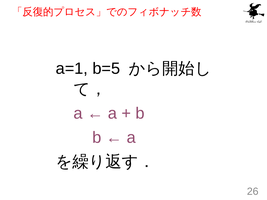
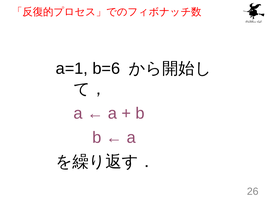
b=5: b=5 -> b=6 (106, 69)
